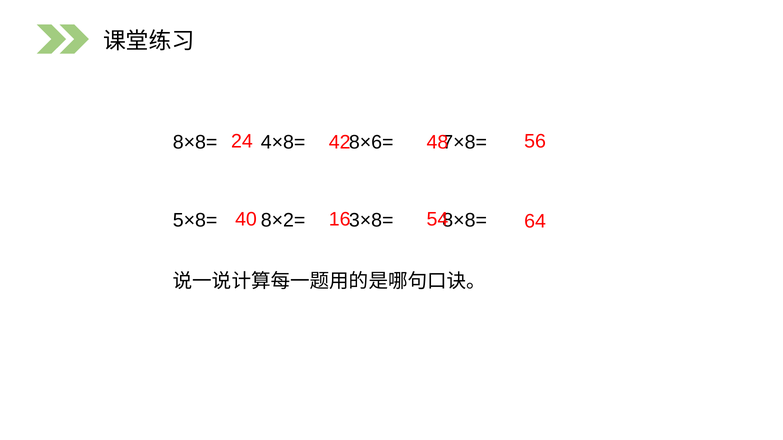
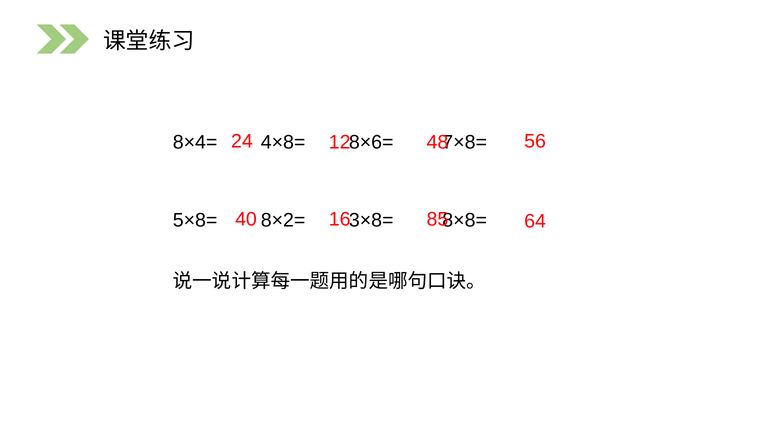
42: 42 -> 12 (340, 143)
8×8=: 8×8= -> 8×4= (195, 143)
54: 54 -> 85 (437, 220)
